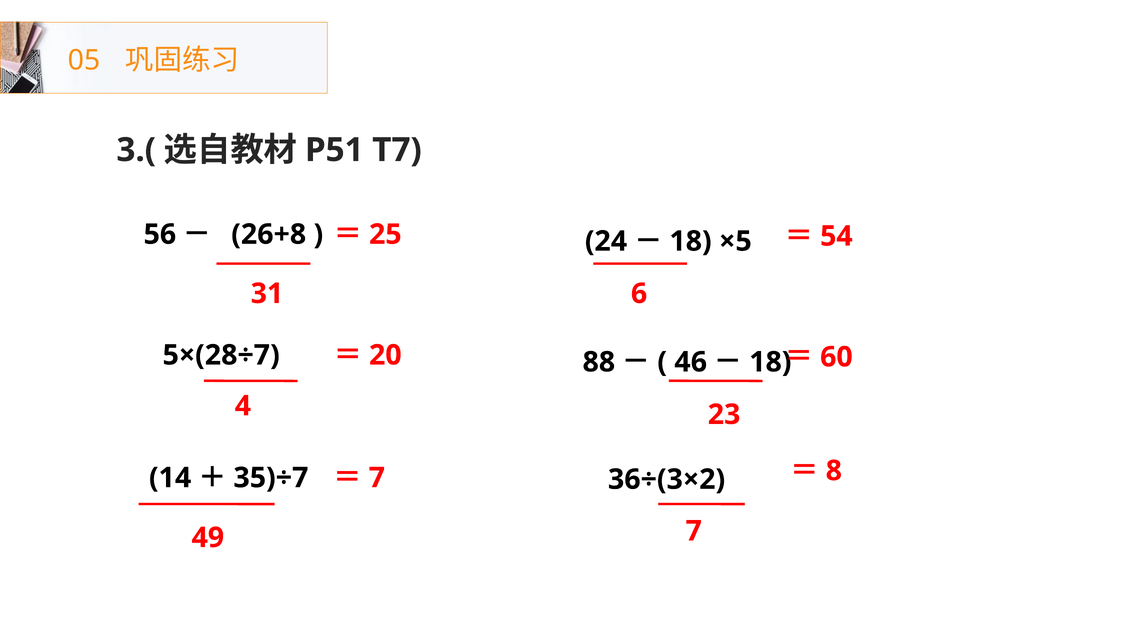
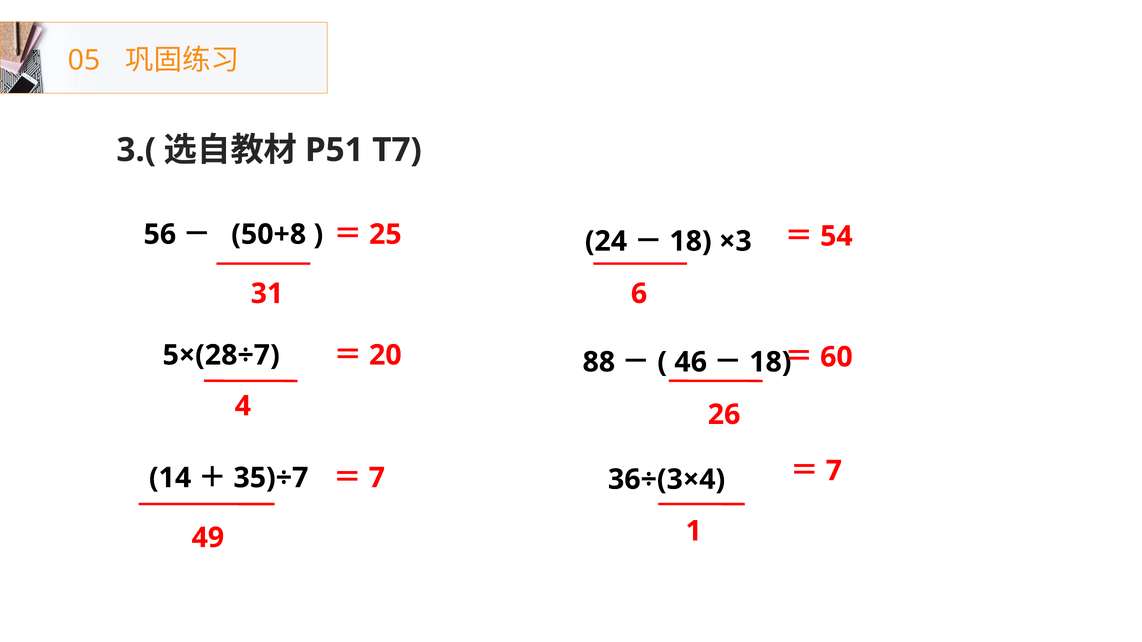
26+8: 26+8 -> 50+8 (269, 234)
×5: ×5 -> ×3 (735, 241)
23: 23 -> 26 (724, 415)
8: 8 -> 7 (834, 471)
36÷(3×2: 36÷(3×2 -> 36÷(3×4 (667, 480)
49 7: 7 -> 1 (694, 531)
